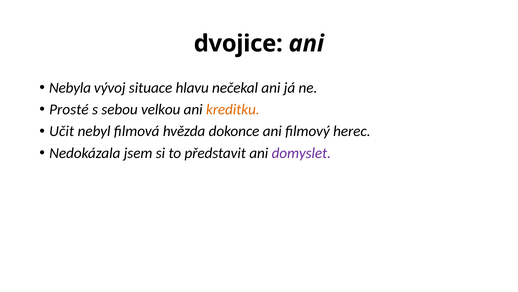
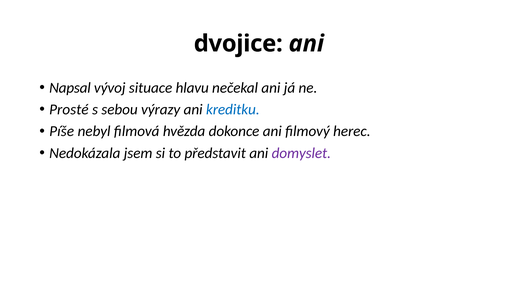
Nebyla: Nebyla -> Napsal (70, 88)
velkou: velkou -> výrazy (161, 109)
kreditku colour: orange -> blue (233, 109)
Učit: Učit -> Píše (62, 131)
